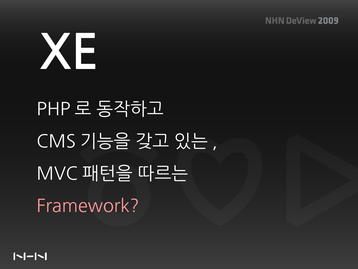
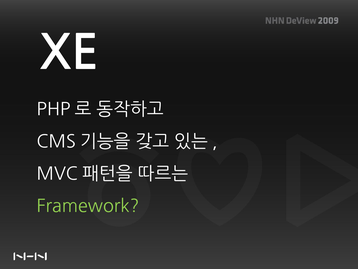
Framework colour: pink -> light green (88, 206)
